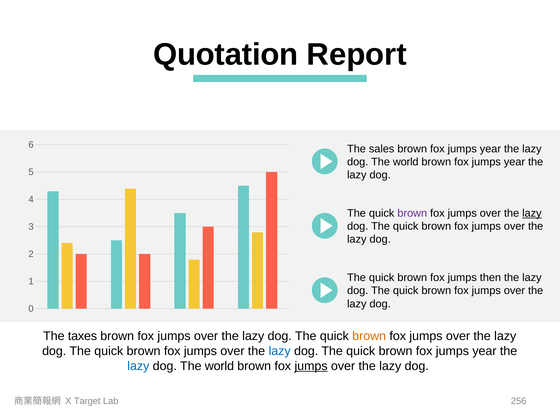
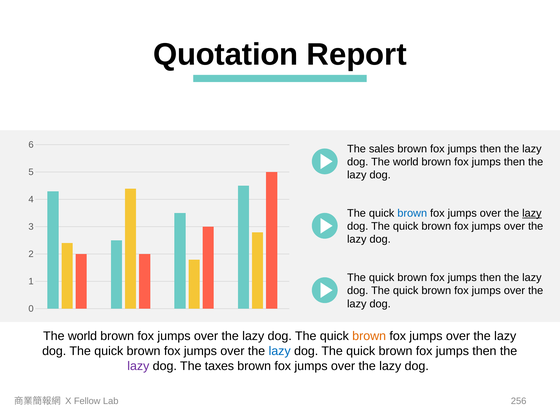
year: year -> then (490, 149)
year: year -> then (514, 162)
brown colour: purple -> blue (412, 213)
taxes: taxes -> world (82, 336)
year: year -> then (484, 351)
lazy colour: blue -> purple (138, 366)
world: world -> taxes (219, 366)
jumps underline: present -> none (311, 366)
Target: Target -> Fellow (87, 401)
